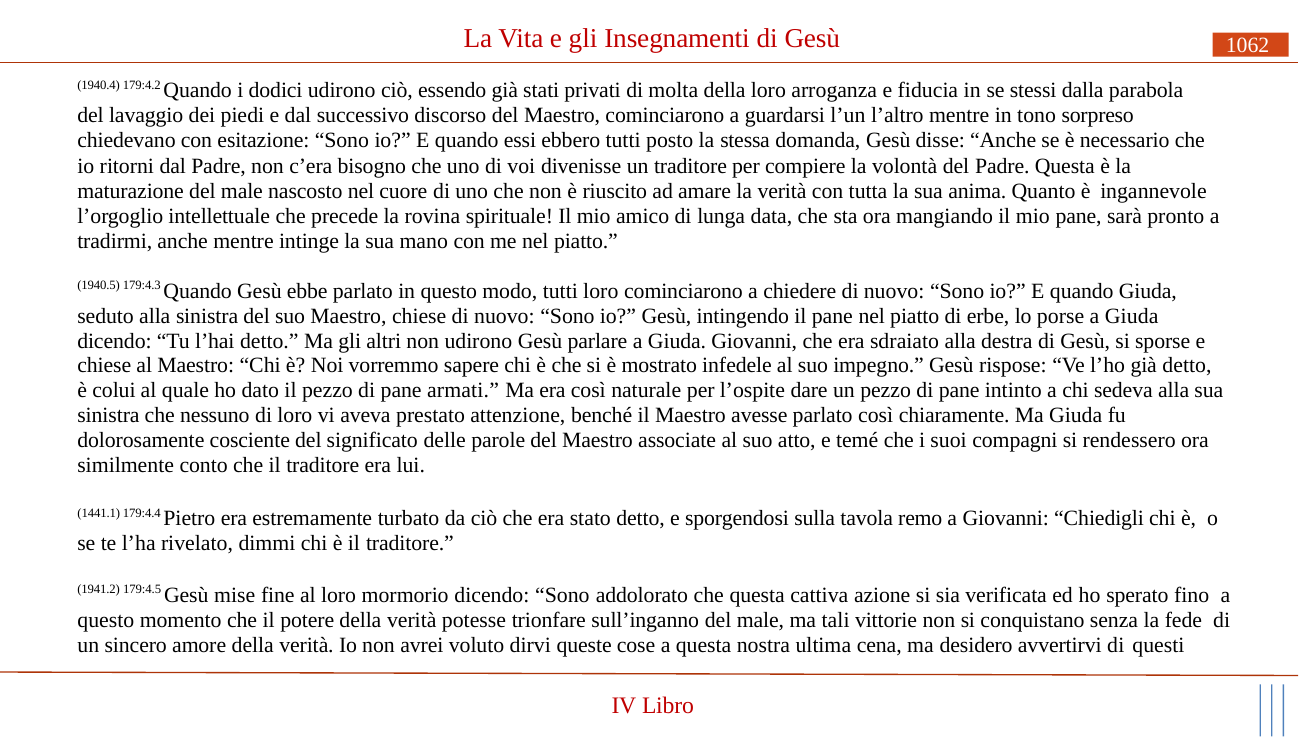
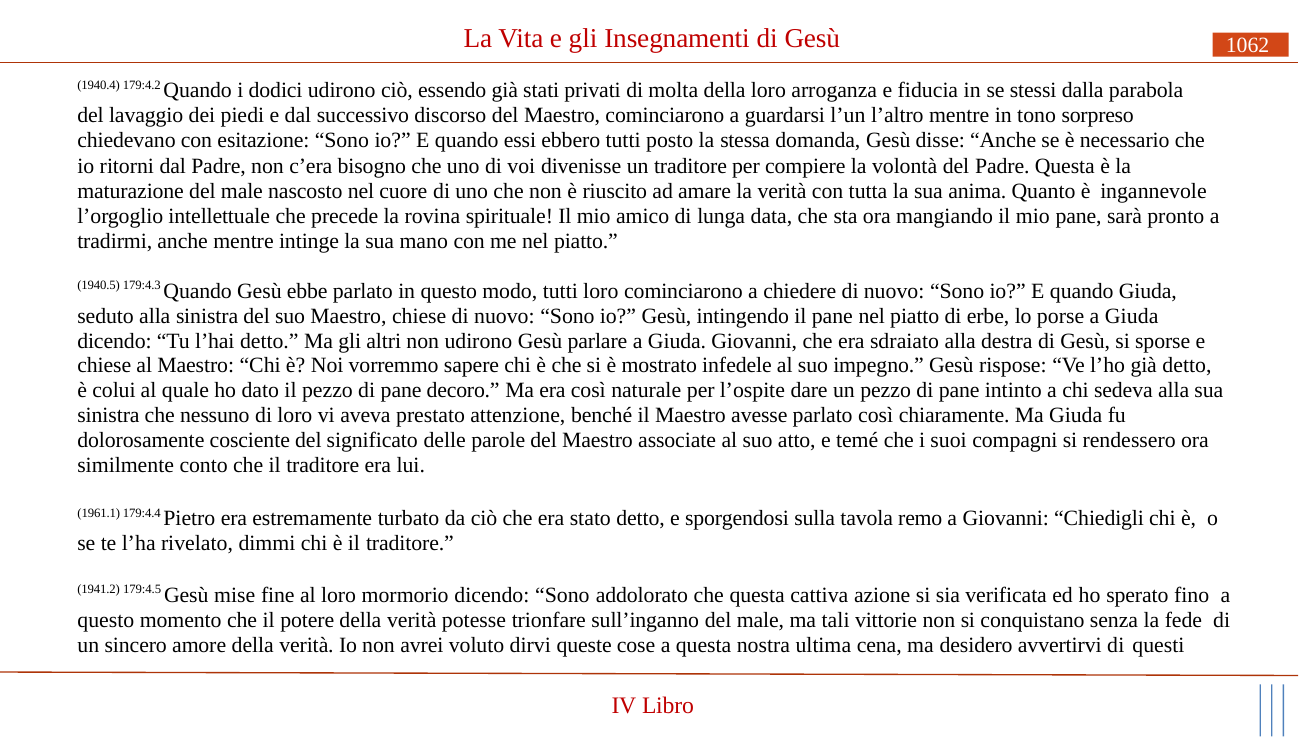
armati: armati -> decoro (463, 391)
1441.1: 1441.1 -> 1961.1 (99, 513)
